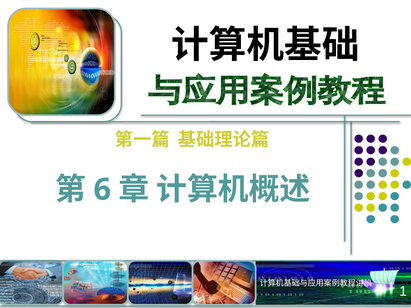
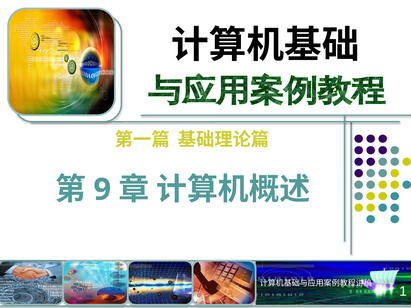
6: 6 -> 9 (102, 190)
